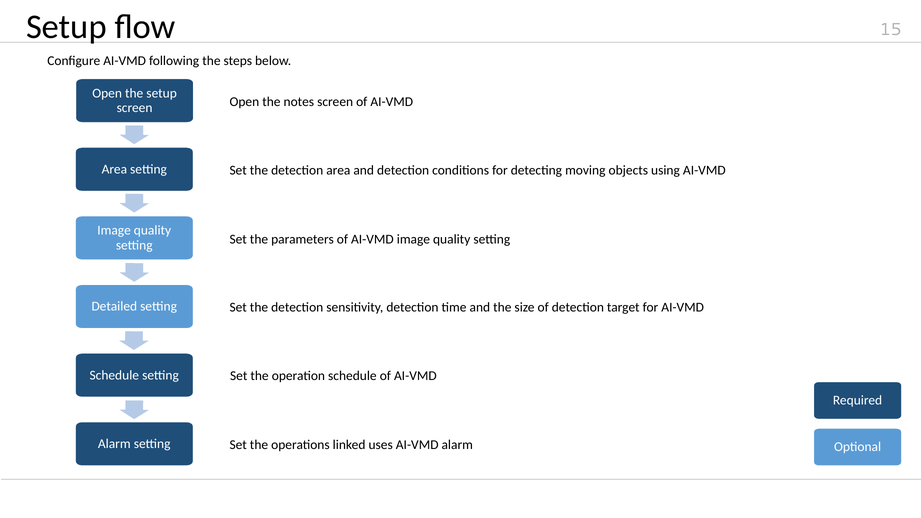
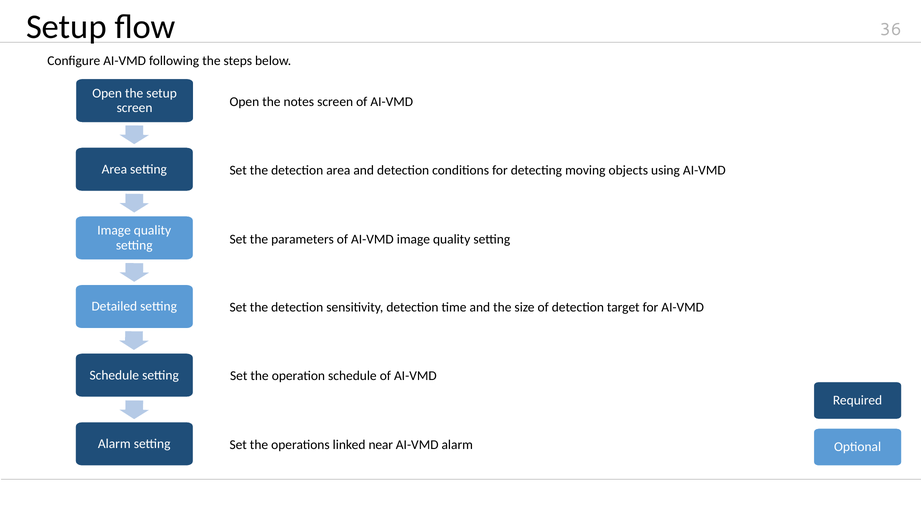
15: 15 -> 36 (891, 30)
uses: uses -> near (381, 445)
